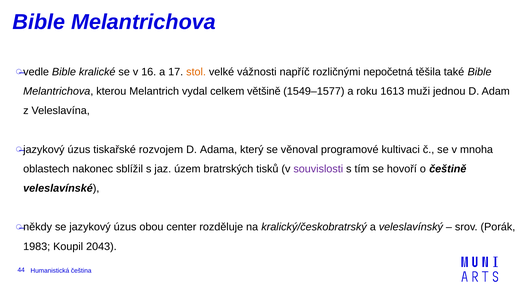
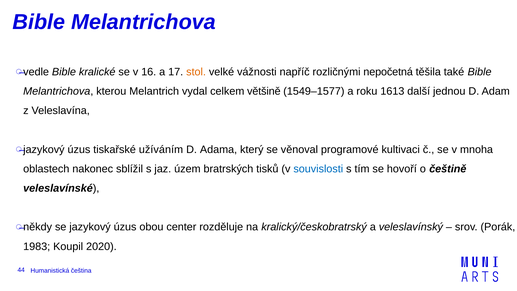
muži: muži -> další (419, 91)
rozvojem: rozvojem -> užíváním (161, 149)
souvislosti colour: purple -> blue (318, 169)
2043: 2043 -> 2020 (101, 246)
